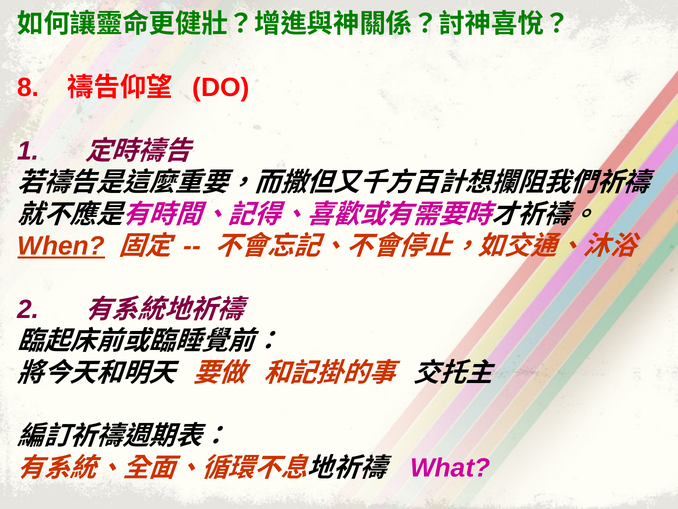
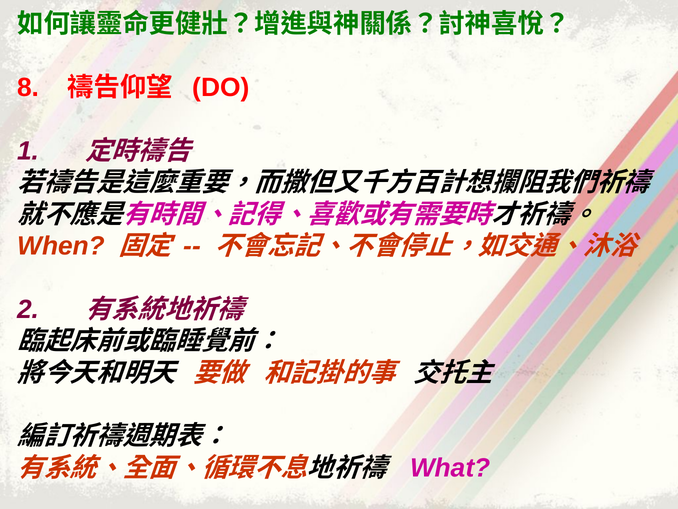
When underline: present -> none (61, 246)
